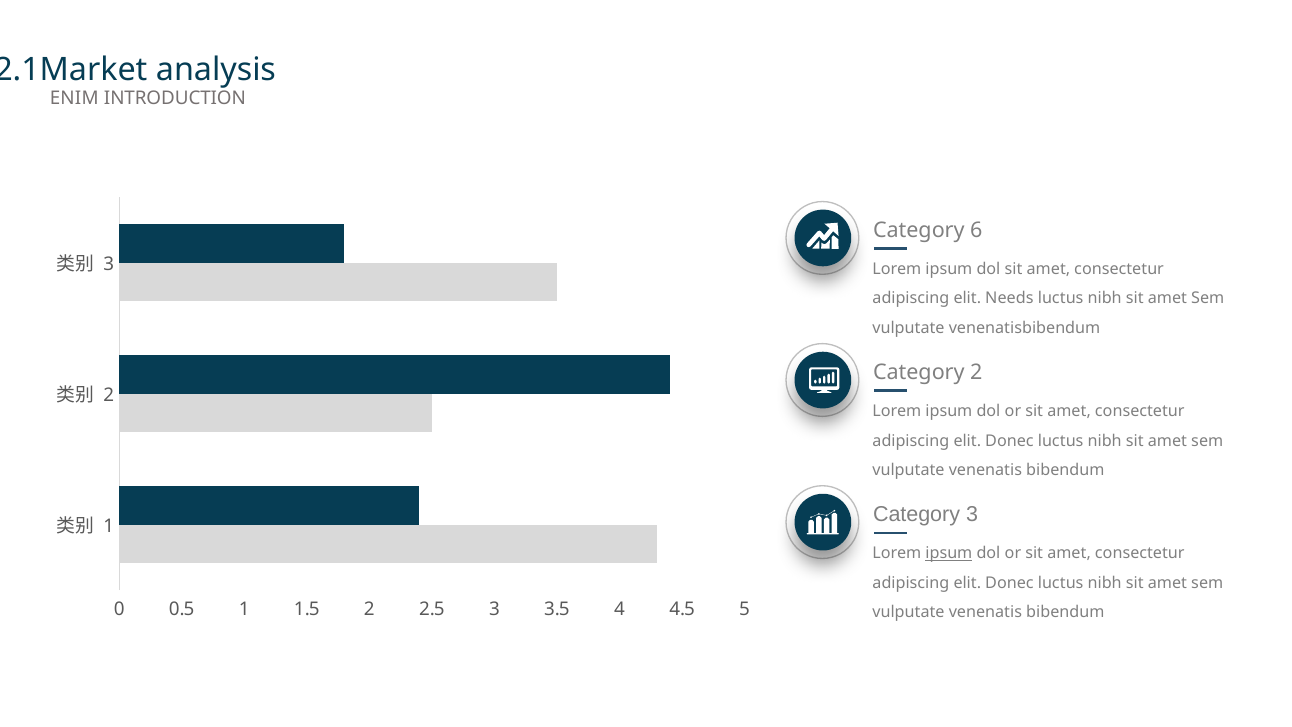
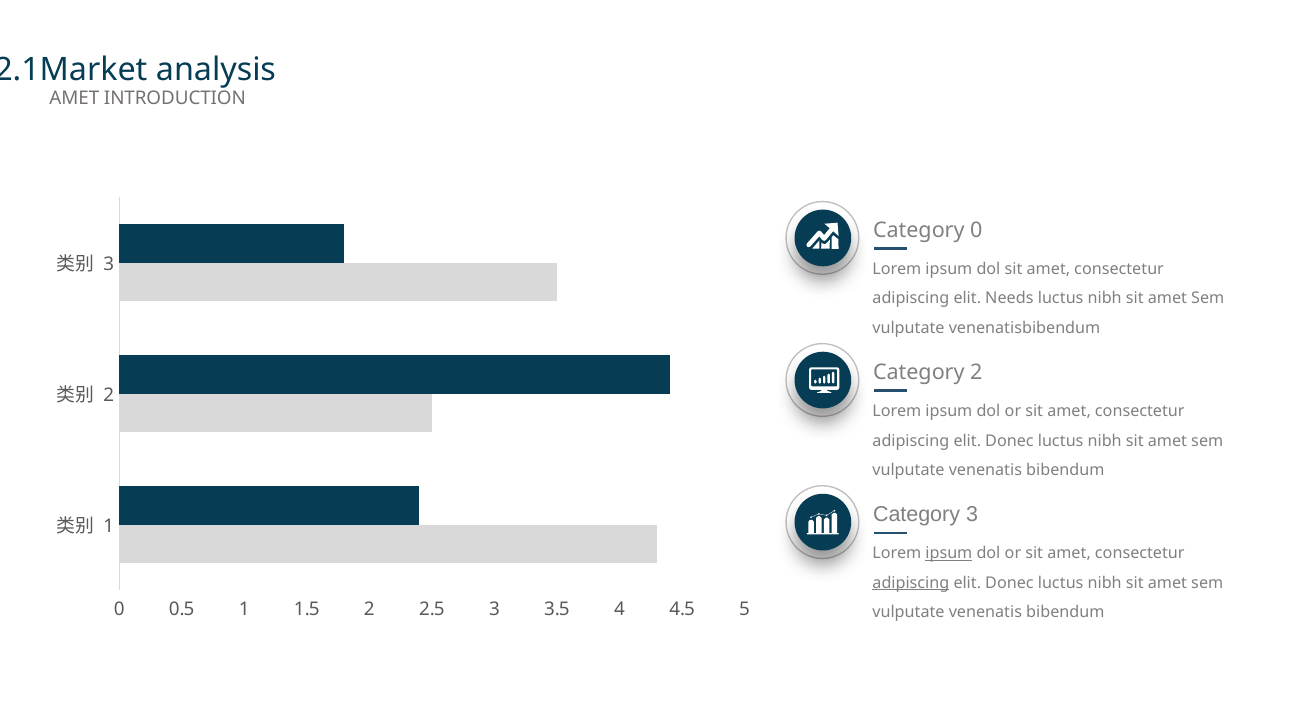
ENIM: ENIM -> AMET (74, 98)
Category 6: 6 -> 0 (976, 230)
adipiscing underline: none -> present (911, 583)
